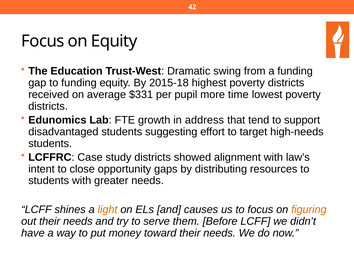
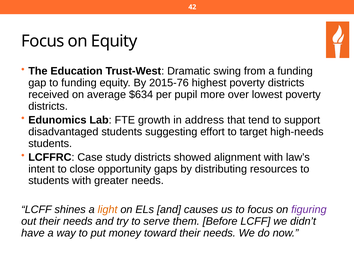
2015-18: 2015-18 -> 2015-76 (169, 83)
$331: $331 -> $634 (141, 94)
time: time -> over (238, 94)
figuring colour: orange -> purple (309, 209)
